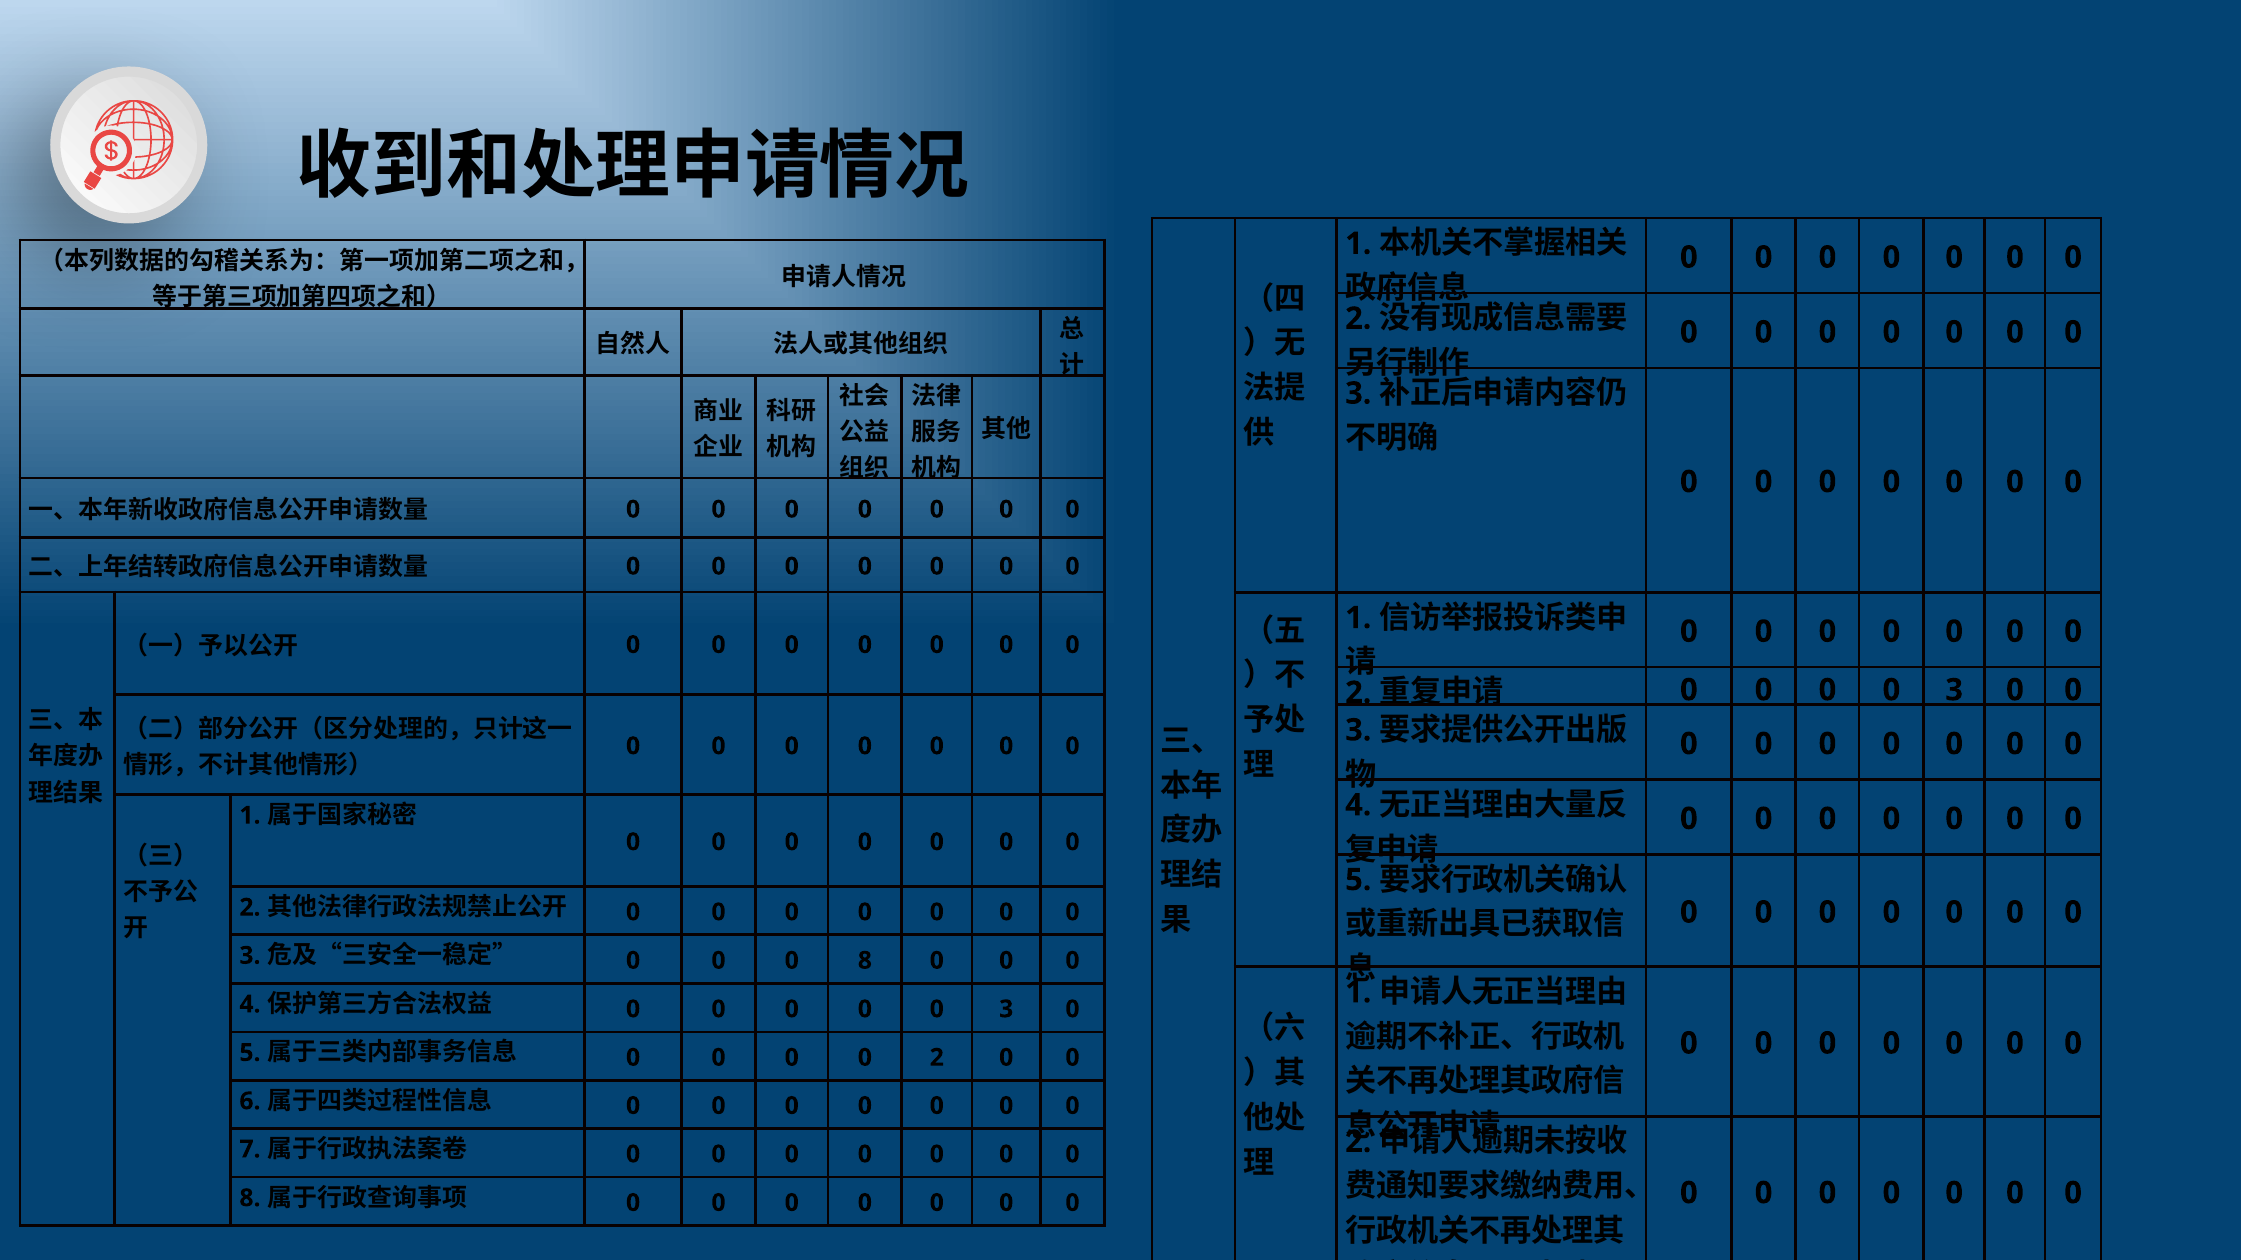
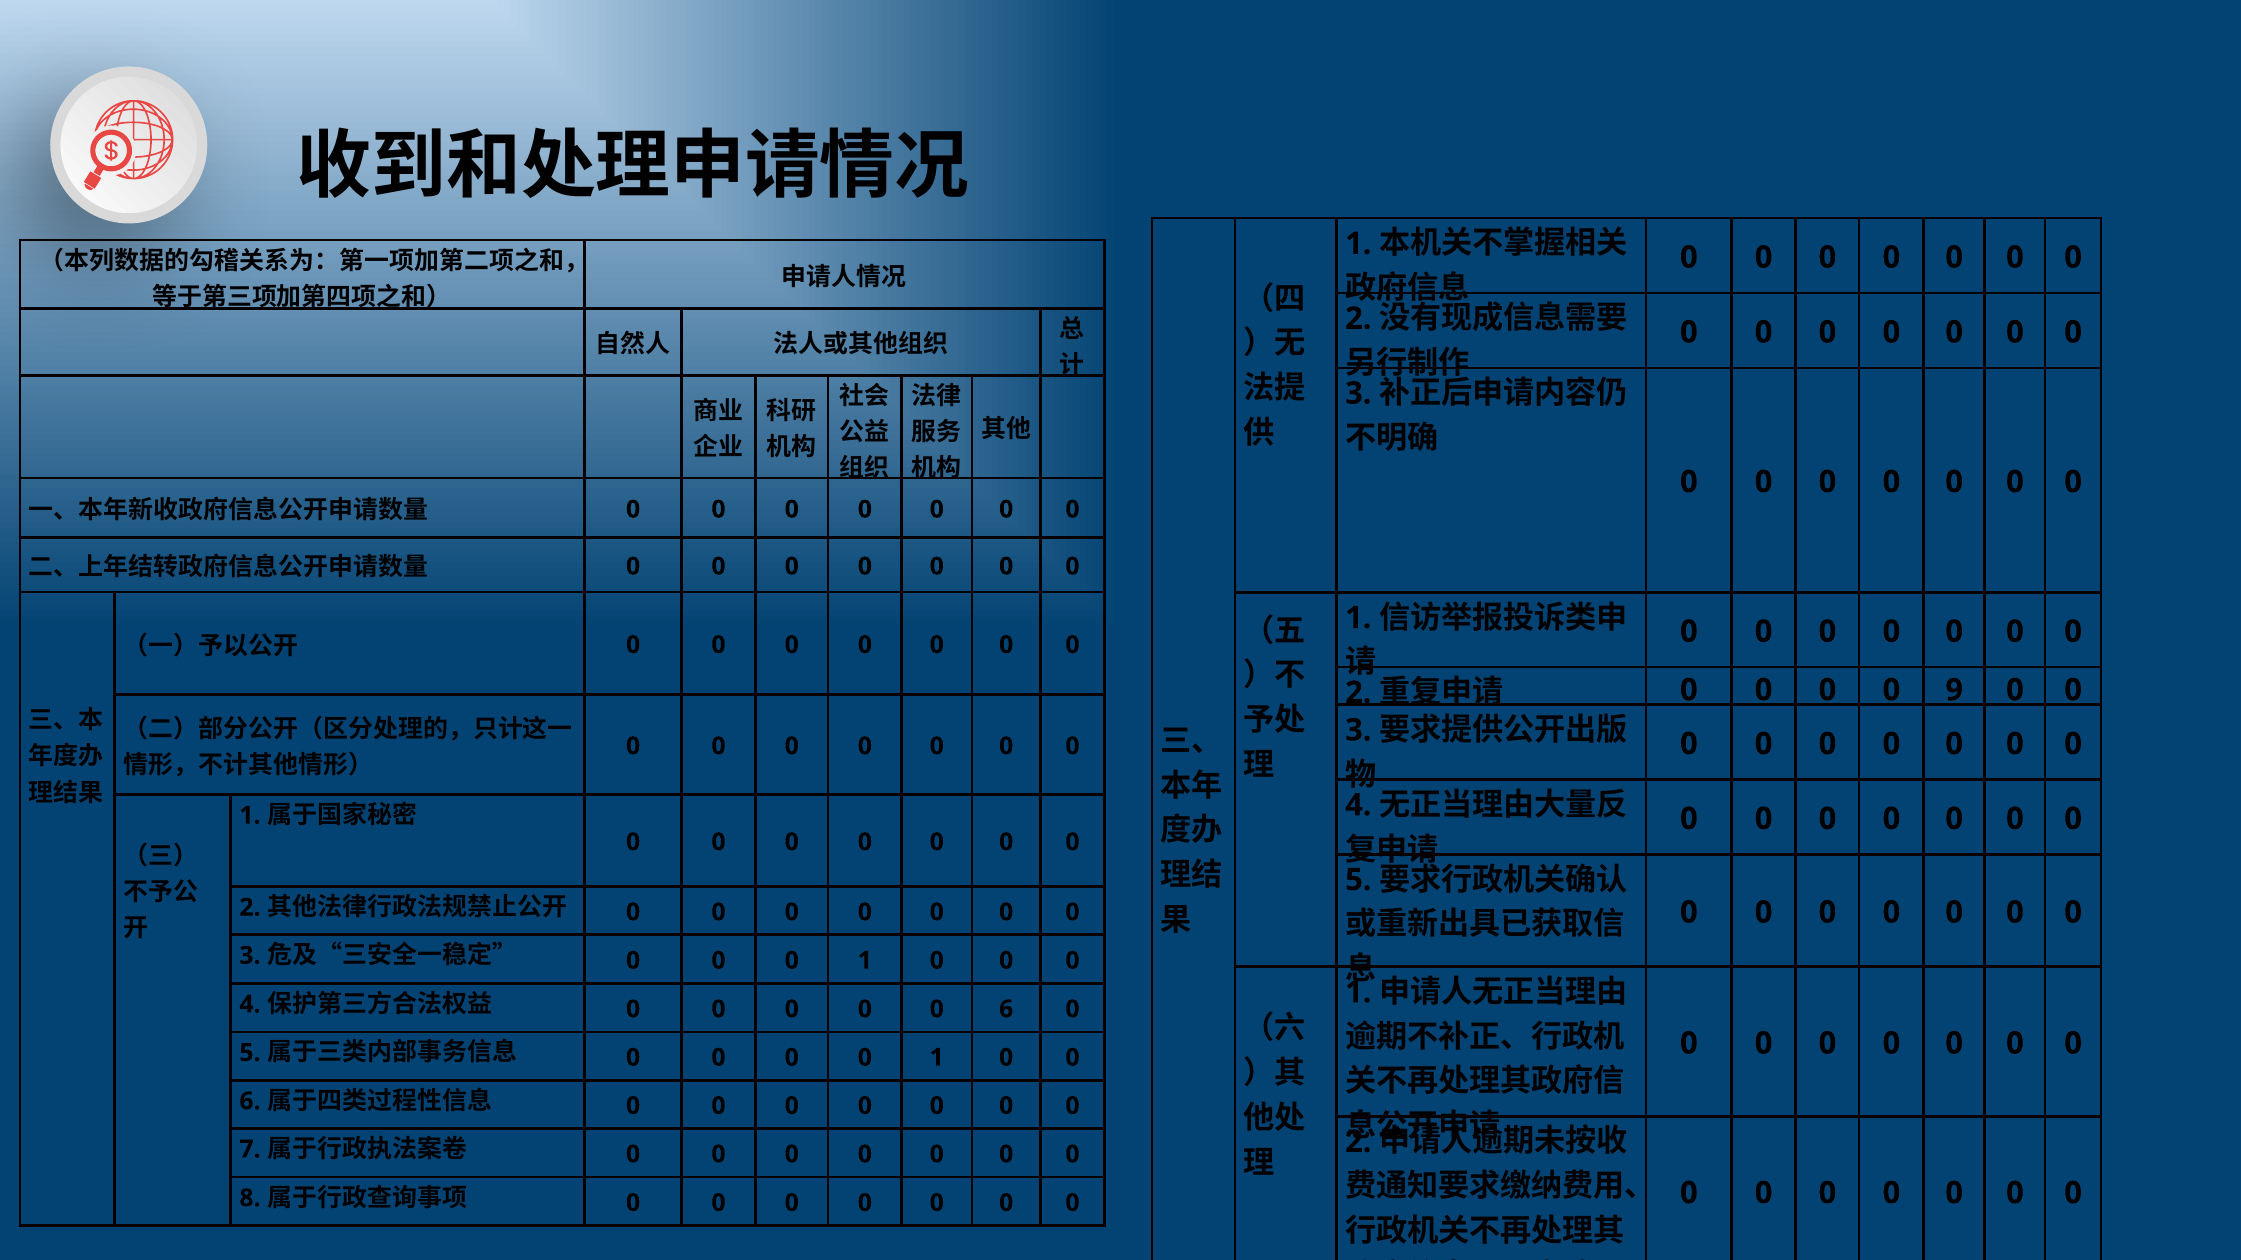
3: 3 -> 9 (1954, 690)
8: 8 -> 1 (865, 961)
3: 3 -> 6 (1006, 1010)
2: 2 -> 1 (937, 1058)
